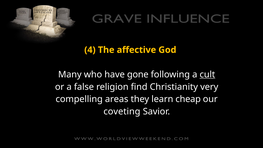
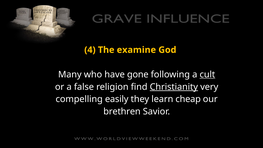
affective: affective -> examine (136, 50)
Christianity underline: none -> present (174, 87)
areas: areas -> easily (117, 99)
coveting: coveting -> brethren (122, 111)
